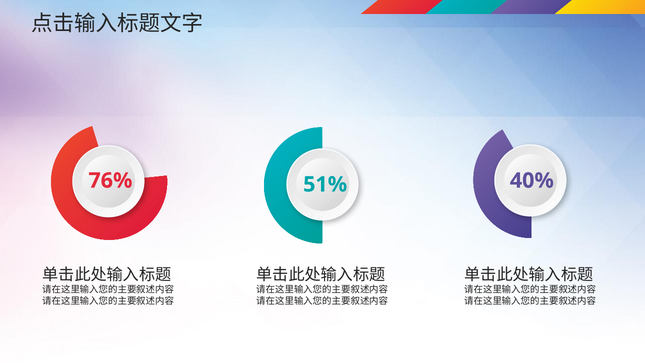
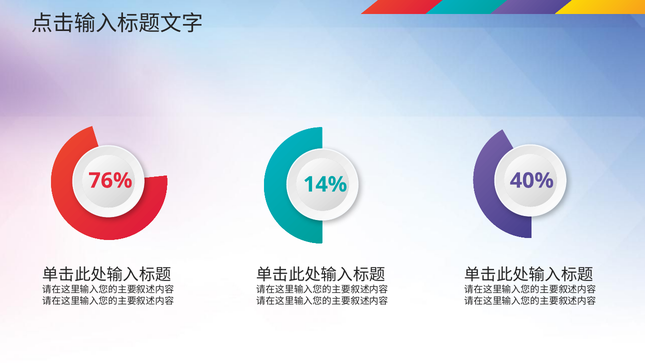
51%: 51% -> 14% (325, 184)
